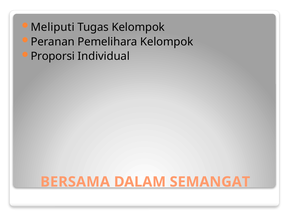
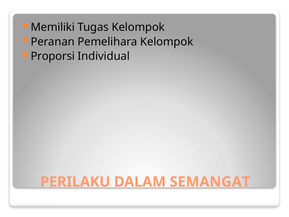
Meliputi: Meliputi -> Memiliki (53, 27)
BERSAMA: BERSAMA -> PERILAKU (75, 182)
